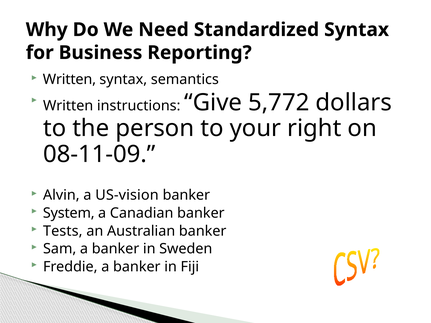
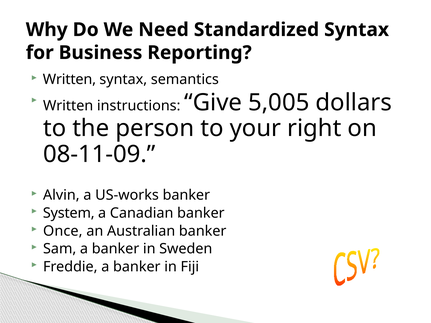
5,772: 5,772 -> 5,005 (279, 103)
US-vision: US-vision -> US-works (127, 195)
Tests: Tests -> Once (63, 231)
